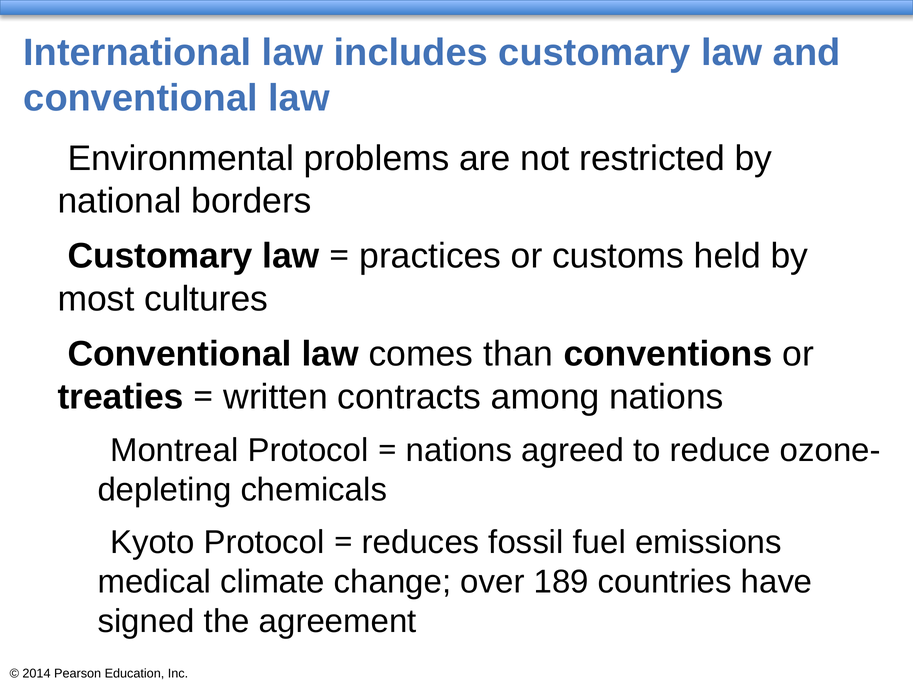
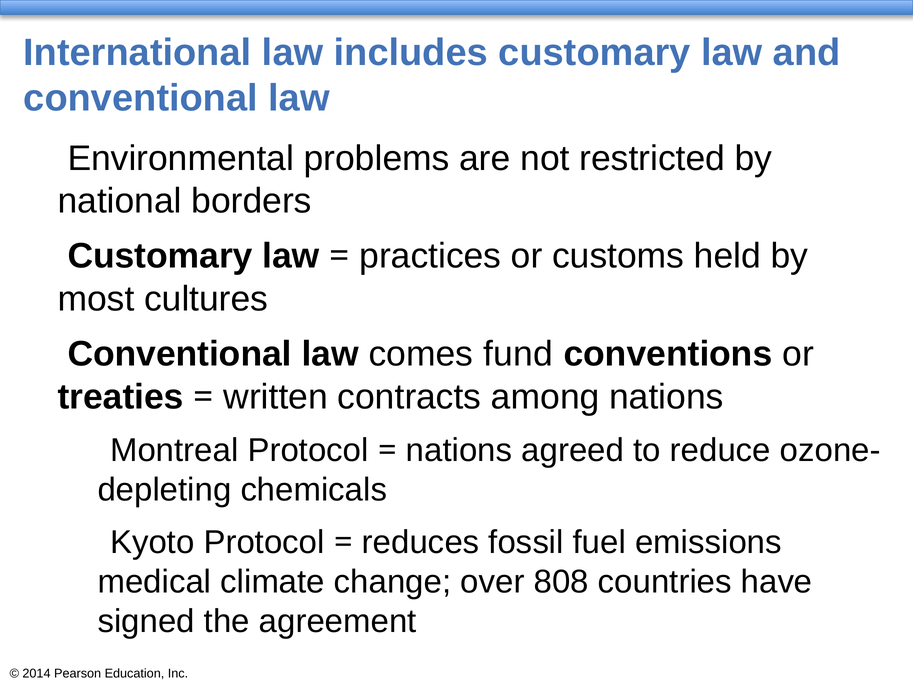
than: than -> fund (518, 354)
189: 189 -> 808 (561, 582)
